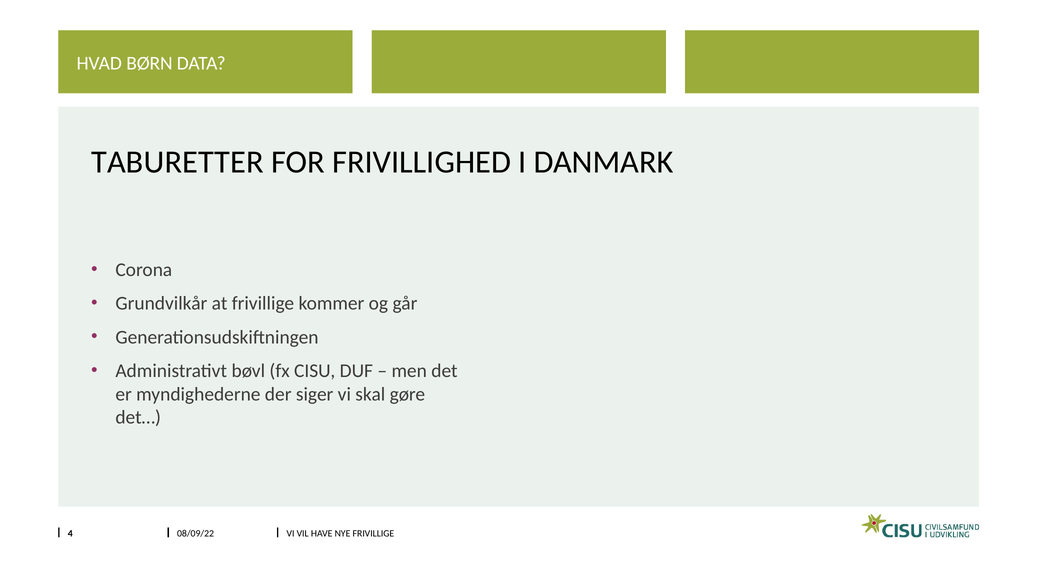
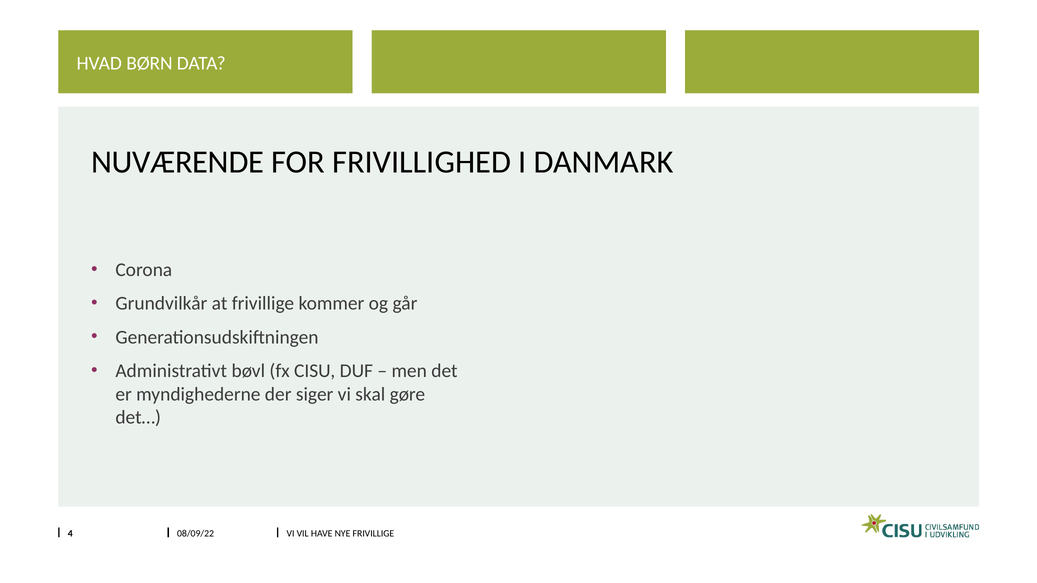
TABURETTER: TABURETTER -> NUVÆRENDE (178, 162)
